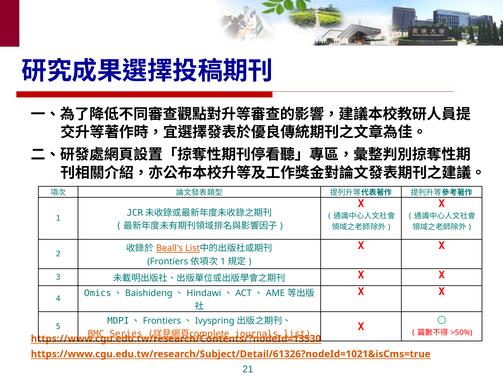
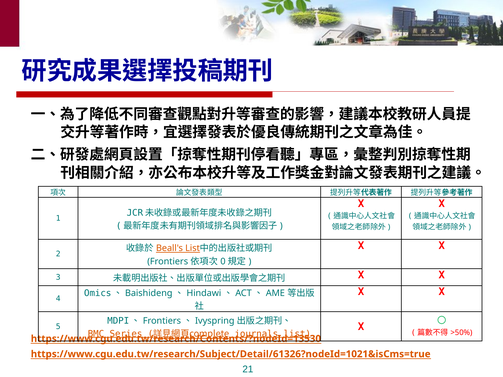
1: 1 -> 0 (223, 262)
